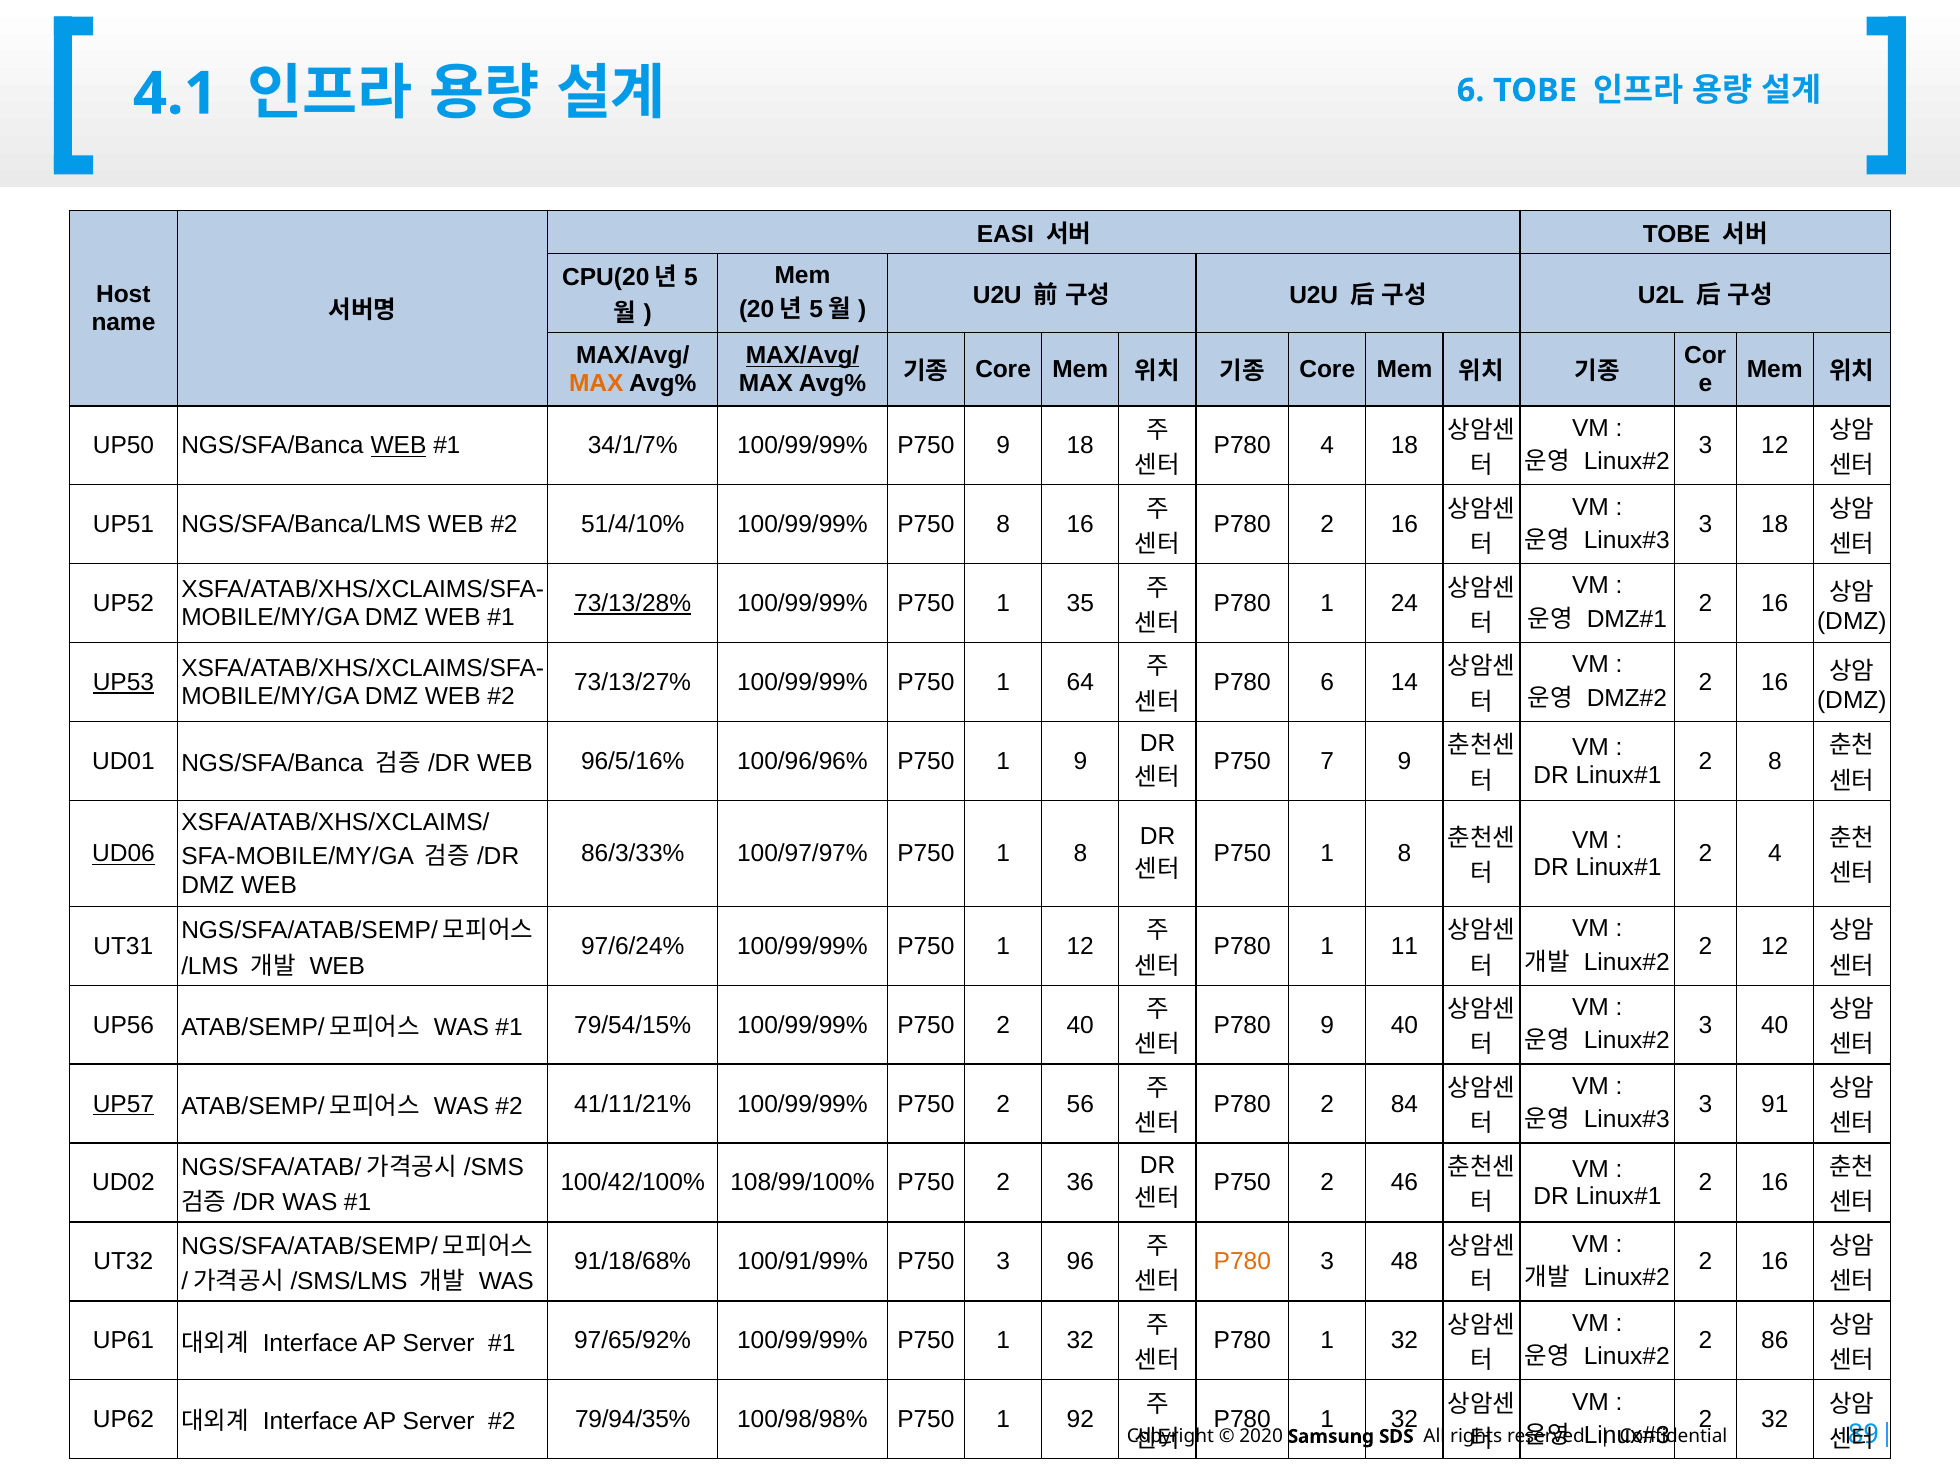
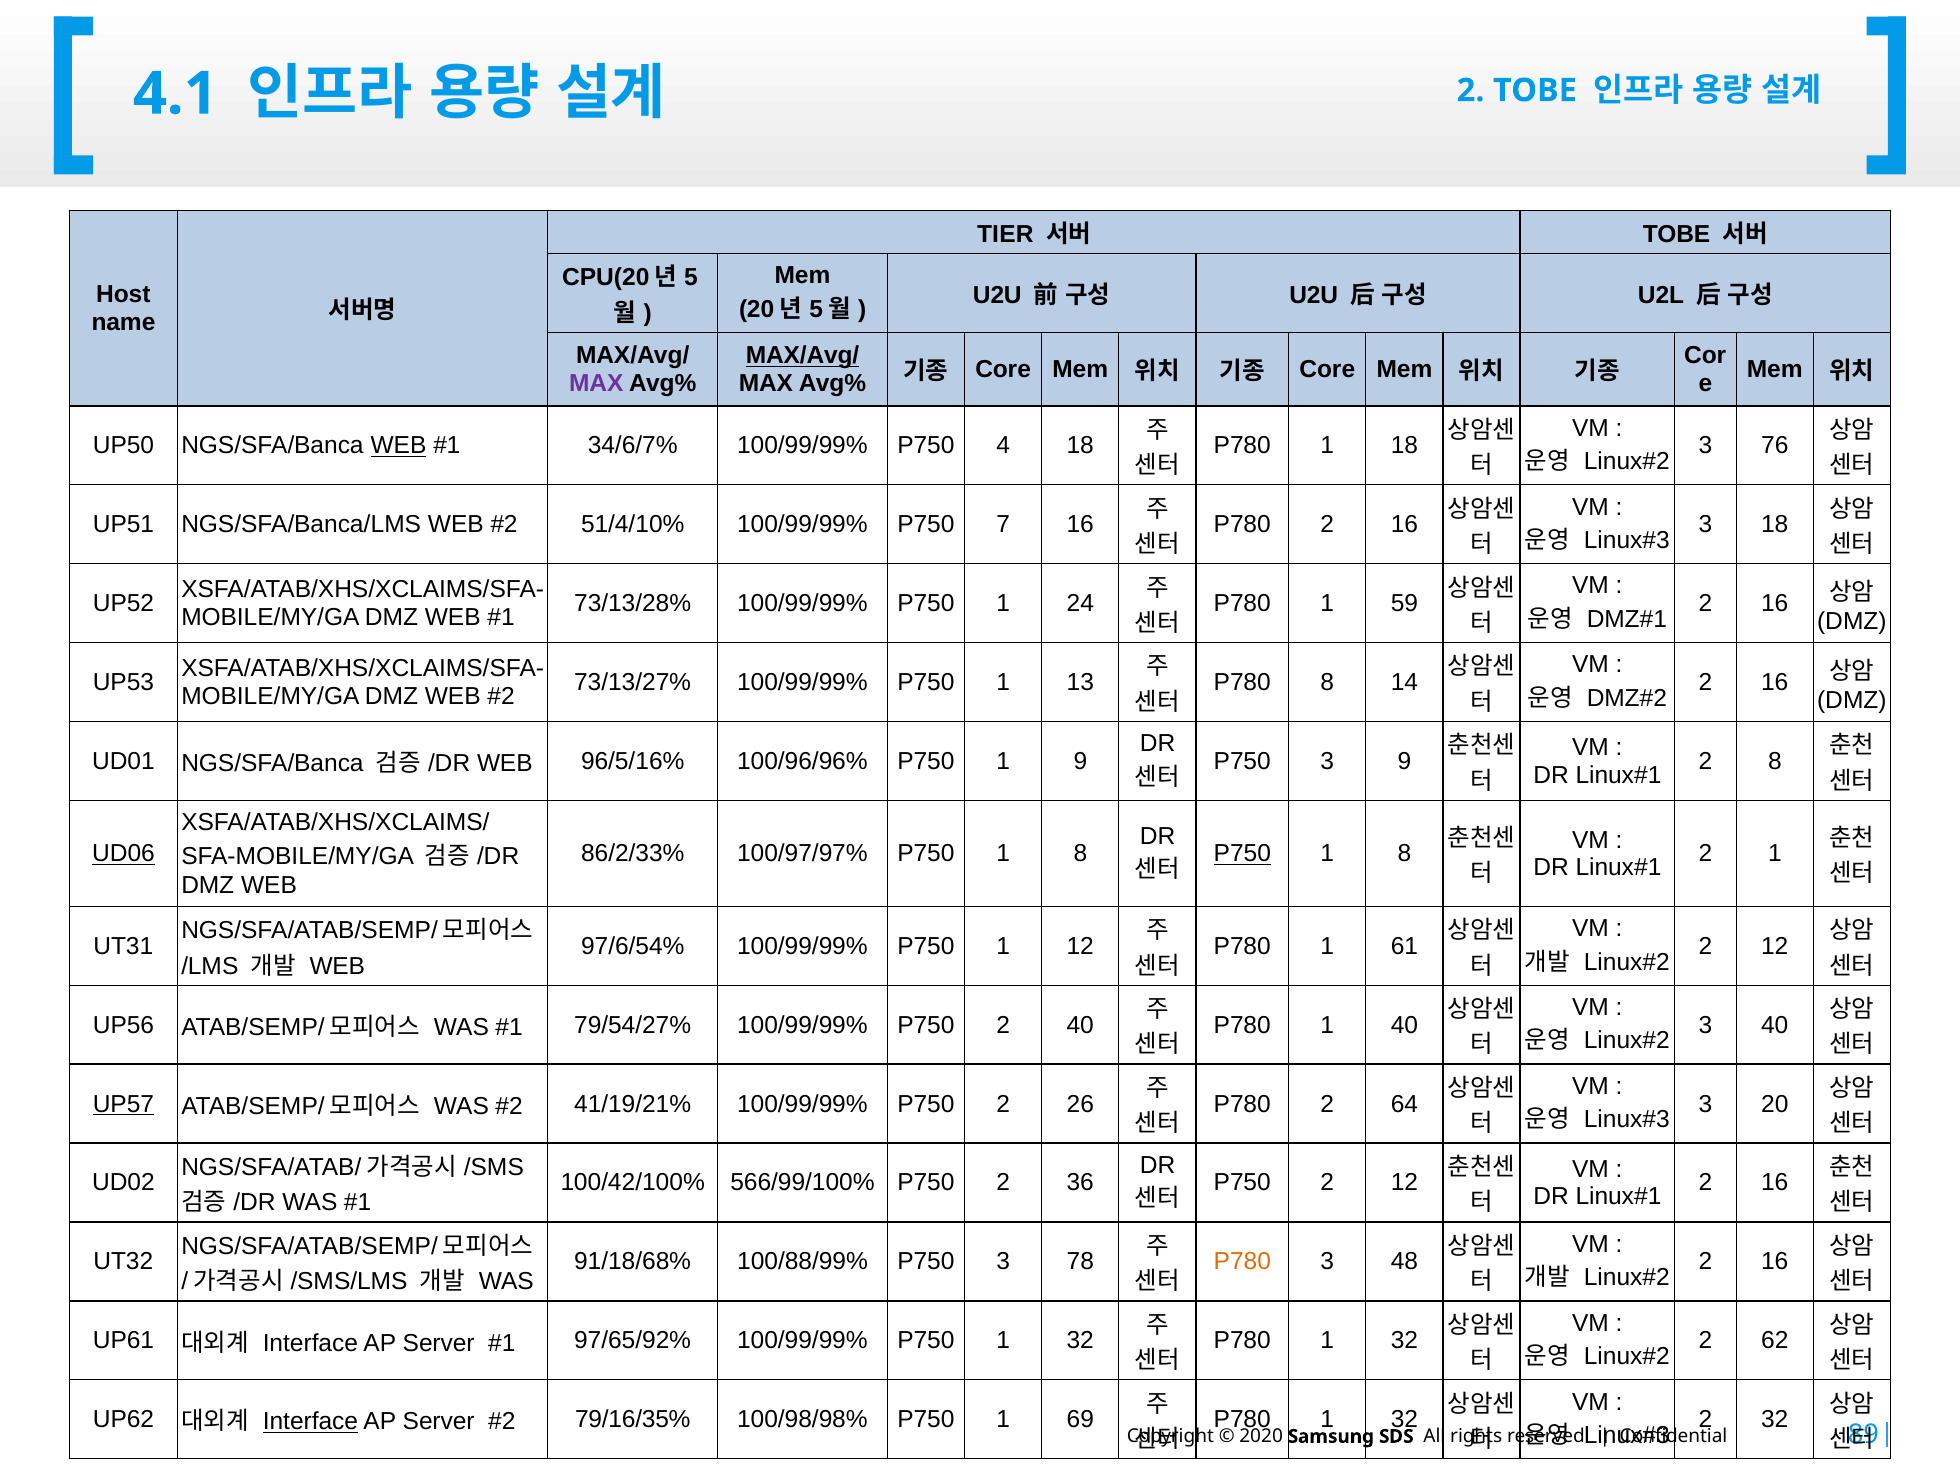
6: 6 -> 2 (1471, 90)
EASI: EASI -> TIER (1005, 234)
MAX colour: orange -> purple (596, 383)
34/1/7%: 34/1/7% -> 34/6/7% (633, 446)
P750 9: 9 -> 4 (1003, 446)
4: 4 -> 1 (1327, 446)
3 12: 12 -> 76 (1775, 446)
P750 8: 8 -> 7 (1003, 525)
73/13/28% underline: present -> none (633, 604)
35: 35 -> 24 (1080, 604)
24: 24 -> 59 (1404, 604)
UP53 underline: present -> none (123, 683)
64: 64 -> 13 (1080, 683)
P780 6: 6 -> 8 (1327, 683)
7: 7 -> 3 (1327, 761)
86/3/33%: 86/3/33% -> 86/2/33% (633, 854)
P750 underline: none -> present (1242, 854)
2 4: 4 -> 1 (1775, 854)
97/6/24%: 97/6/24% -> 97/6/54% (633, 946)
11: 11 -> 61 (1404, 946)
79/54/15%: 79/54/15% -> 79/54/27% (633, 1025)
9: 9 -> 1 (1327, 1025)
41/11/21%: 41/11/21% -> 41/19/21% (633, 1104)
56: 56 -> 26 (1080, 1104)
84: 84 -> 64 (1404, 1104)
91: 91 -> 20 (1775, 1104)
108/99/100%: 108/99/100% -> 566/99/100% (802, 1183)
P750 2 46: 46 -> 12 (1404, 1183)
100/91/99%: 100/91/99% -> 100/88/99% (802, 1262)
96: 96 -> 78 (1080, 1262)
86: 86 -> 62 (1775, 1341)
Interface underline: none -> present (310, 1422)
79/94/35%: 79/94/35% -> 79/16/35% (633, 1420)
92: 92 -> 69 (1080, 1420)
